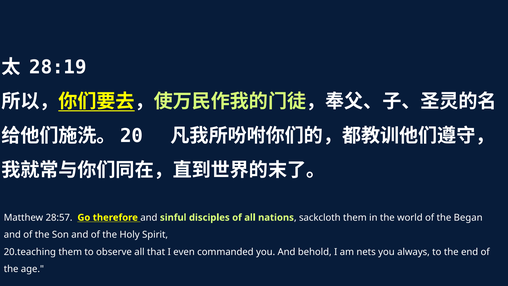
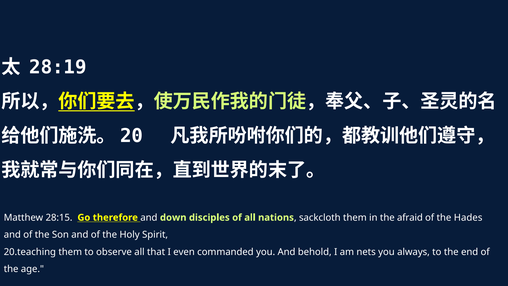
28:57: 28:57 -> 28:15 (59, 217)
sinful: sinful -> down (173, 217)
world: world -> afraid (410, 217)
Began: Began -> Hades (468, 217)
